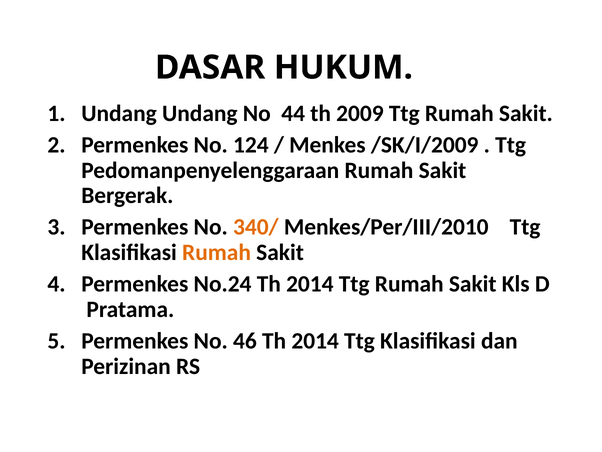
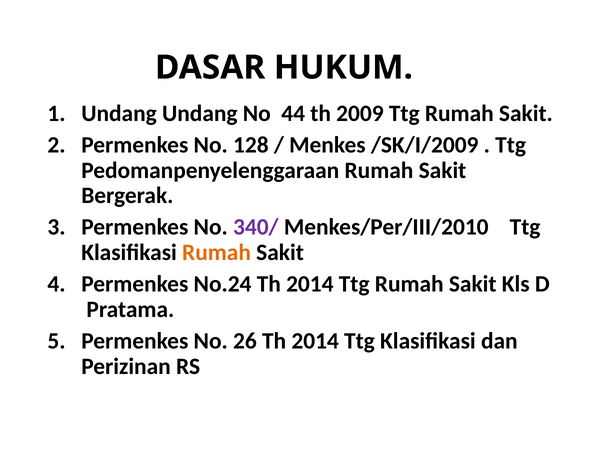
124: 124 -> 128 (251, 145)
340/ colour: orange -> purple (256, 227)
46: 46 -> 26 (245, 341)
